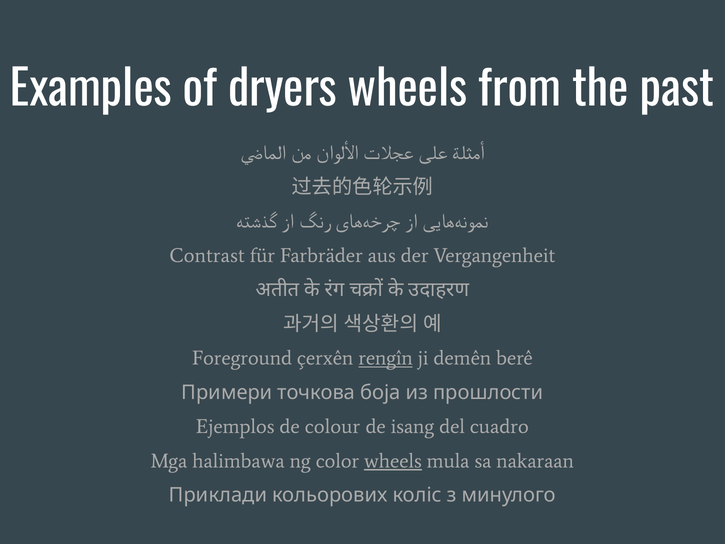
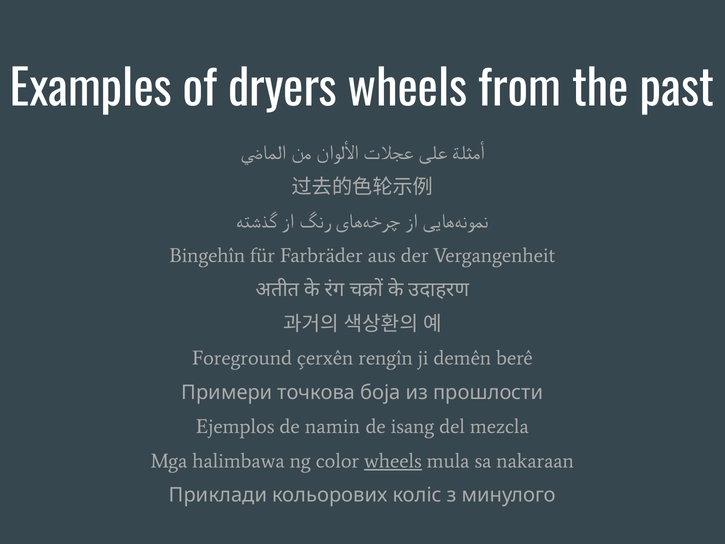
Contrast: Contrast -> Bingehîn (207, 255)
rengîn underline: present -> none (386, 358)
colour: colour -> namin (332, 427)
cuadro: cuadro -> mezcla (499, 427)
